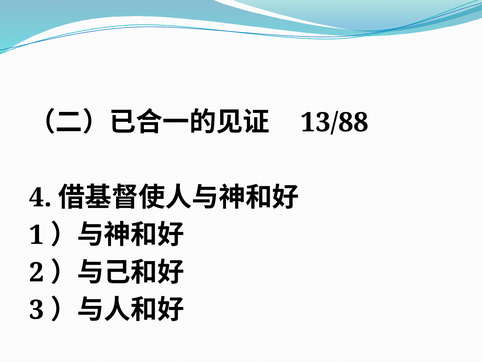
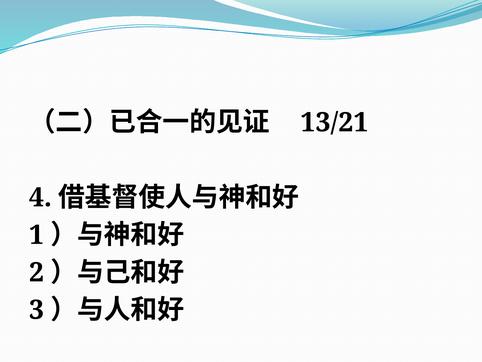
13/88: 13/88 -> 13/21 (334, 122)
